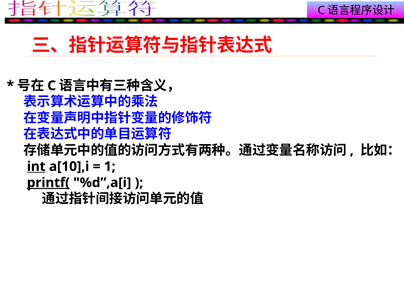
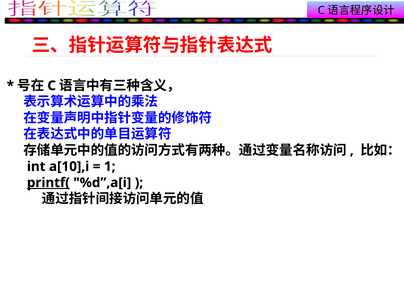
int underline: present -> none (36, 166)
